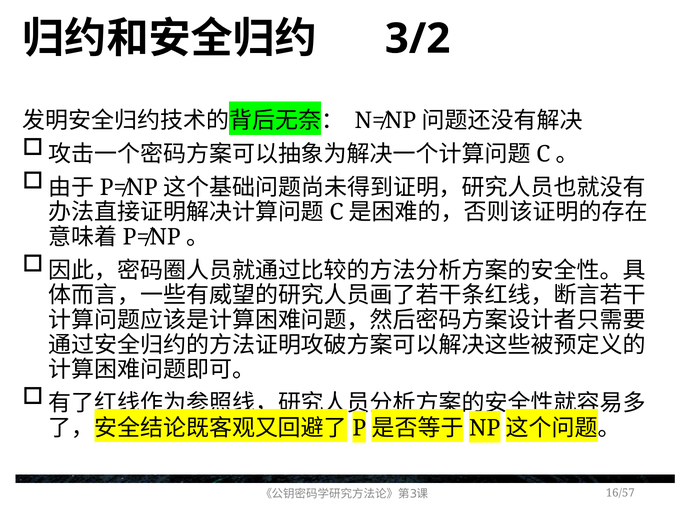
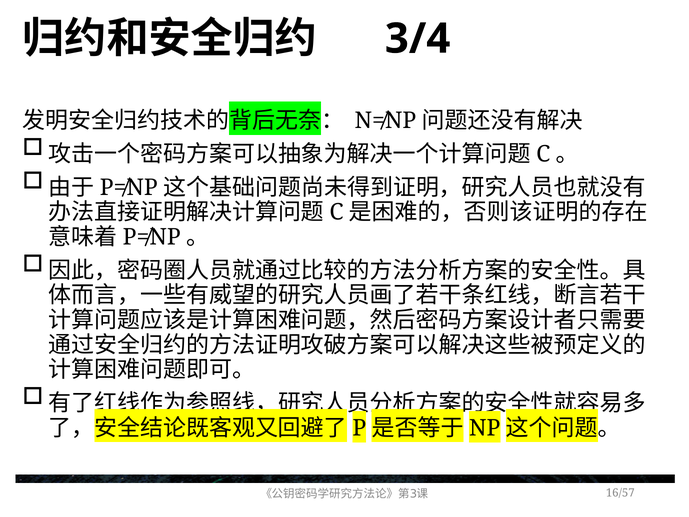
3/2: 3/2 -> 3/4 (418, 39)
